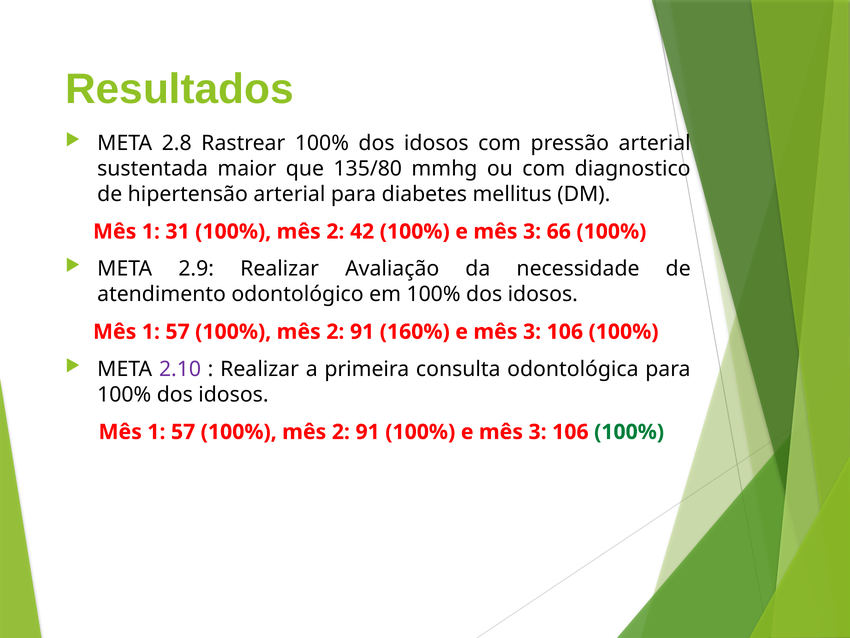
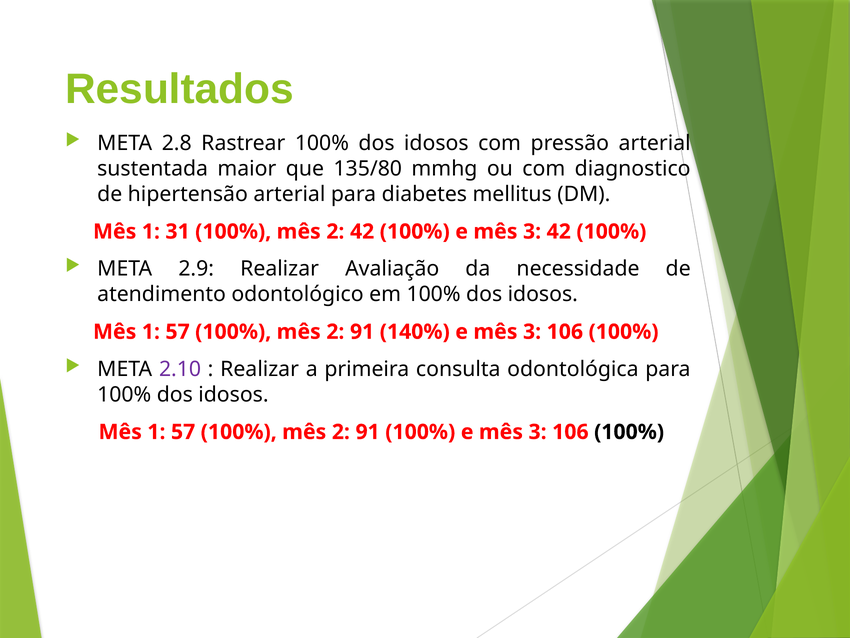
3 66: 66 -> 42 (559, 231)
160%: 160% -> 140% (415, 332)
100% colour: green -> black (629, 432)
